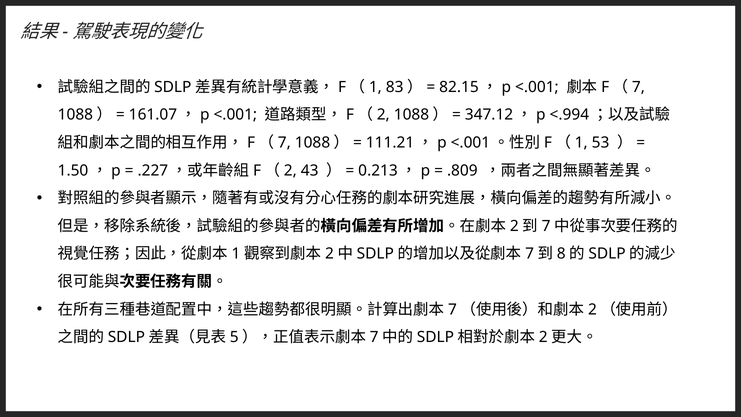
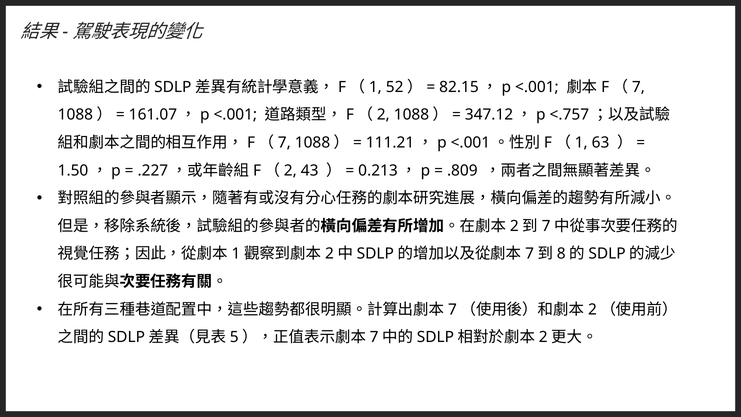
83: 83 -> 52 (395, 87)
<.994: <.994 -> <.757 (569, 115)
53: 53 -> 63 (601, 143)
